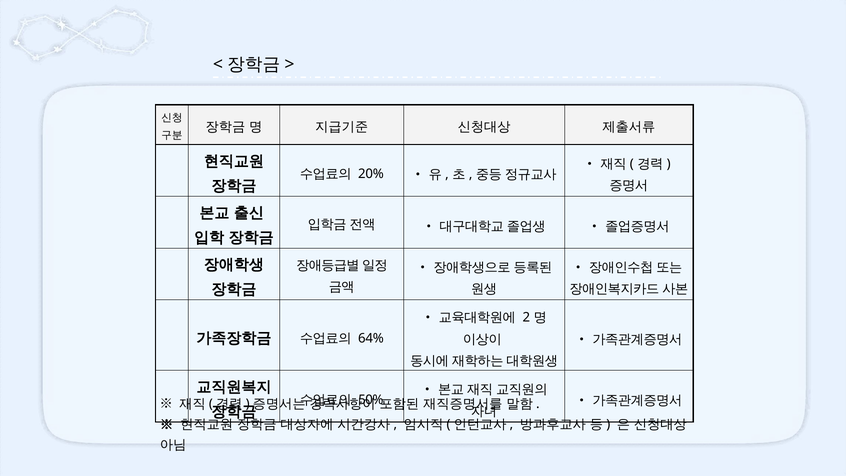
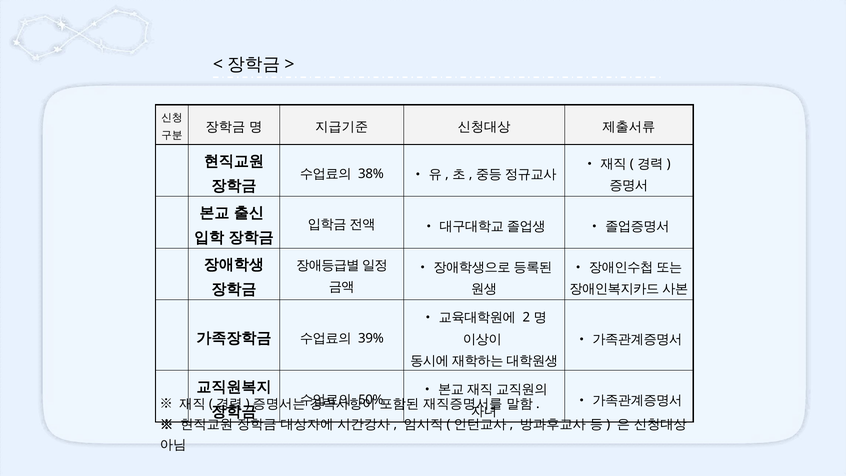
20%: 20% -> 38% (371, 174)
64%: 64% -> 39% (371, 338)
